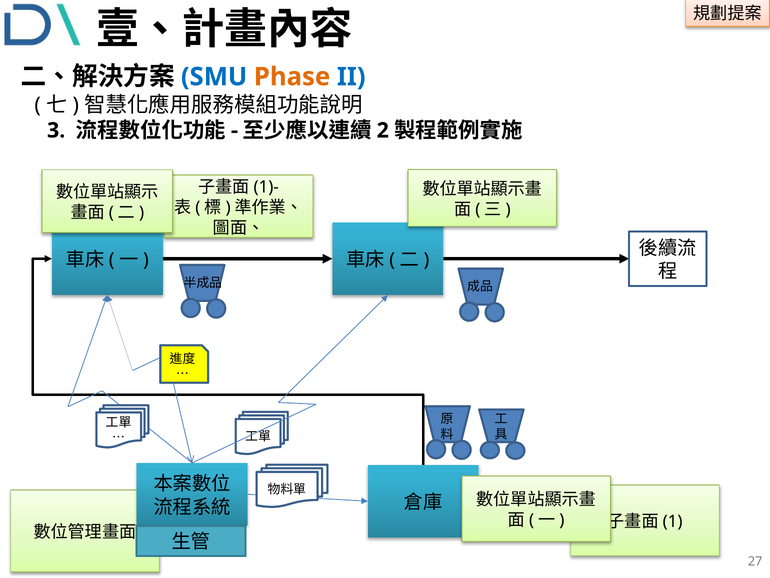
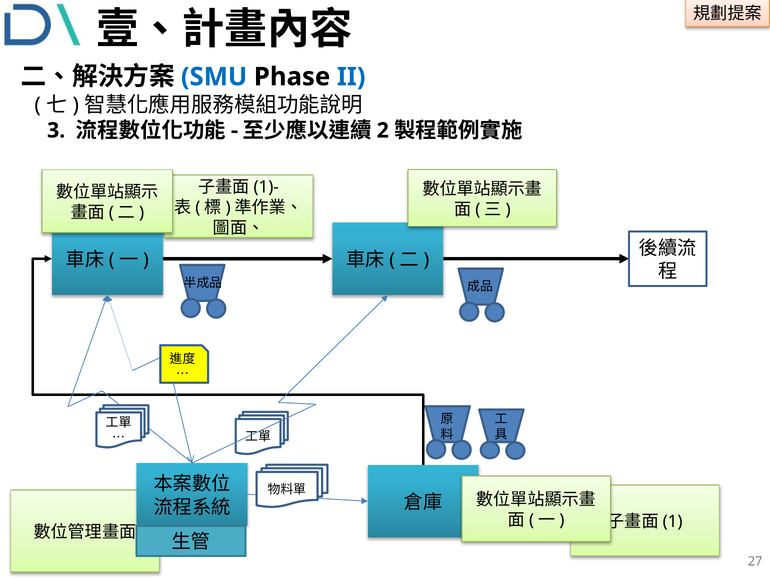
Phase colour: orange -> black (292, 77)
